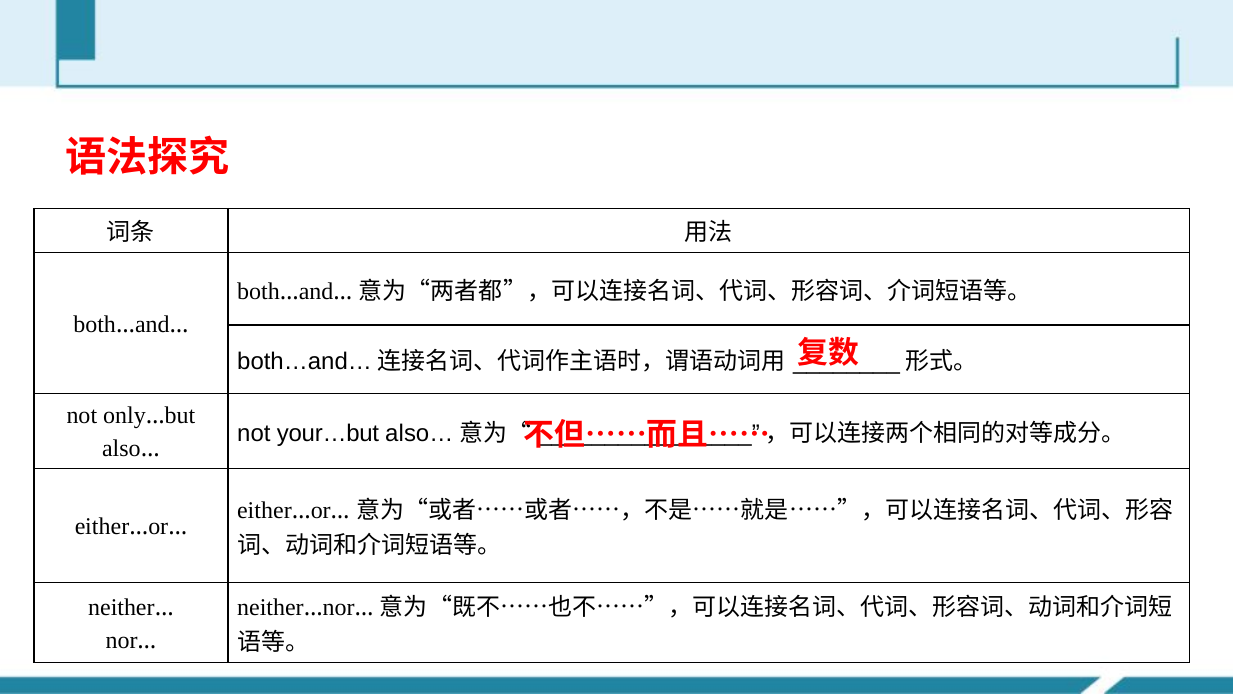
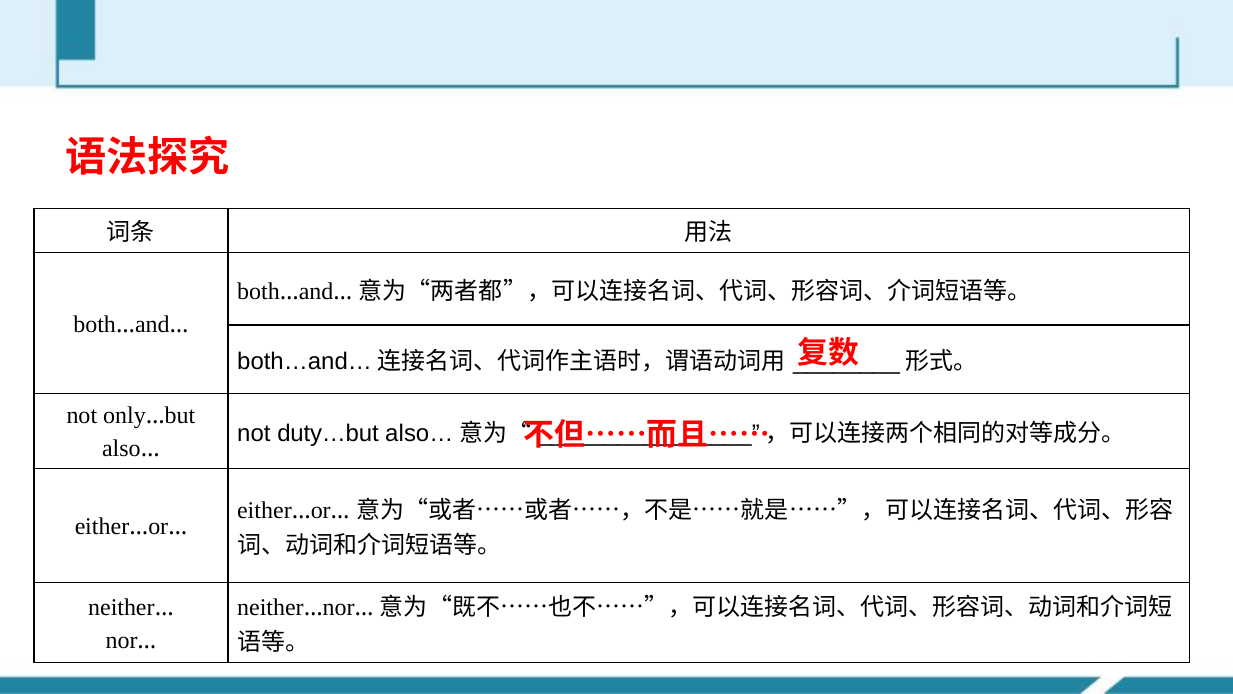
your…but: your…but -> duty…but (328, 433)
